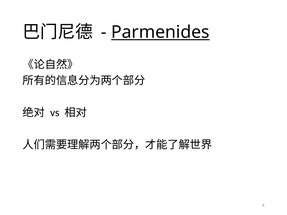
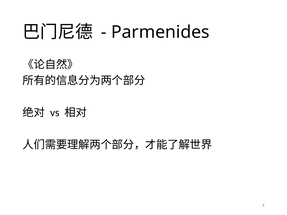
Parmenides underline: present -> none (160, 32)
